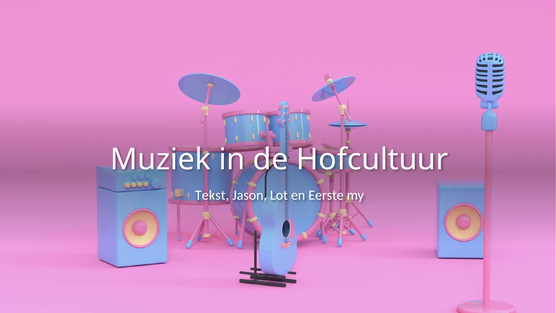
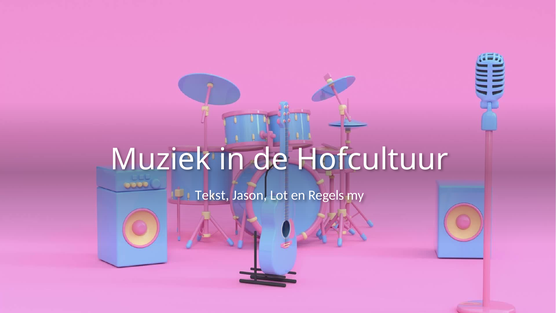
Eerste: Eerste -> Regels (326, 195)
